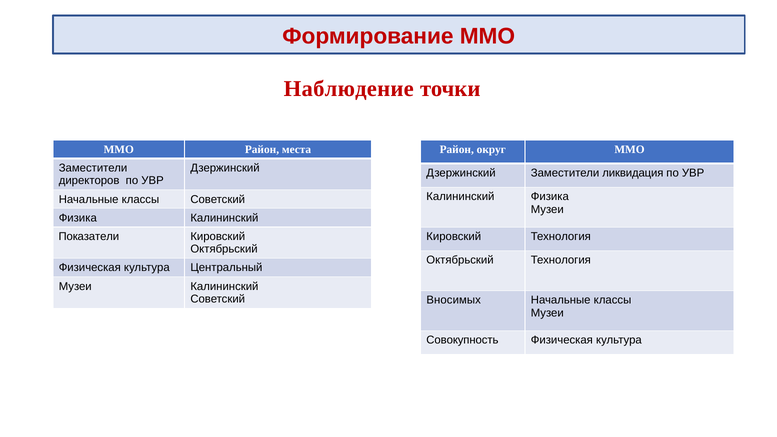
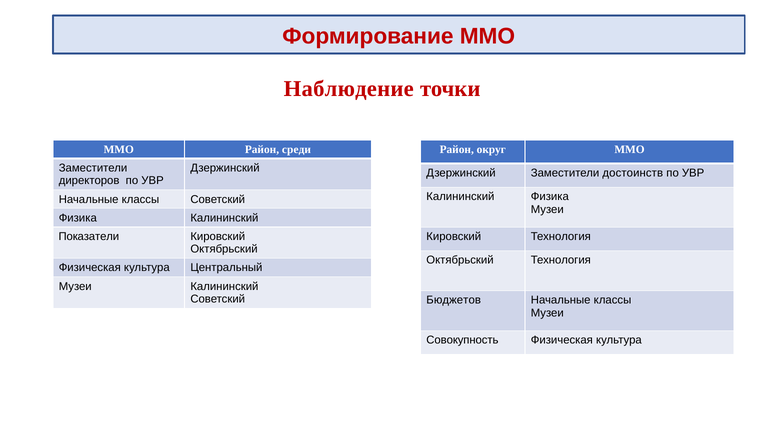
места: места -> среди (296, 149)
ликвидация: ликвидация -> достоинств (633, 173)
Вносимых: Вносимых -> Бюджетов (454, 300)
